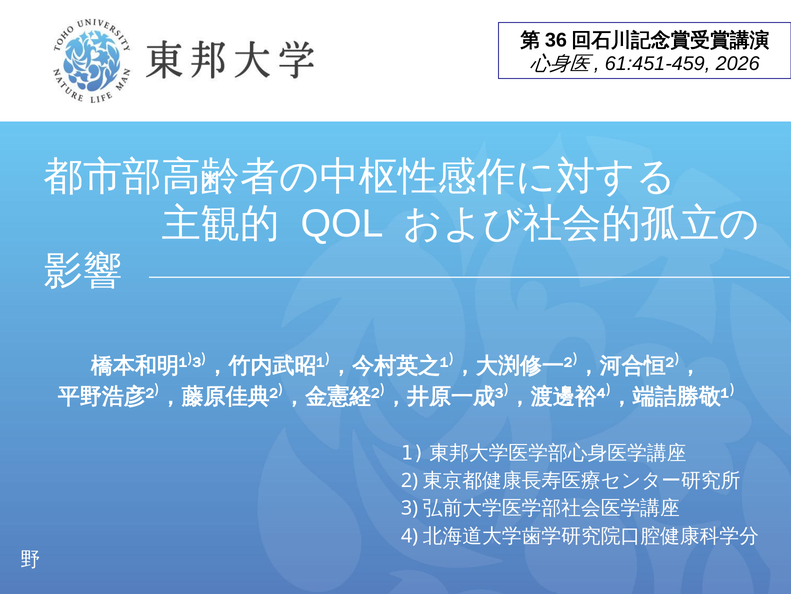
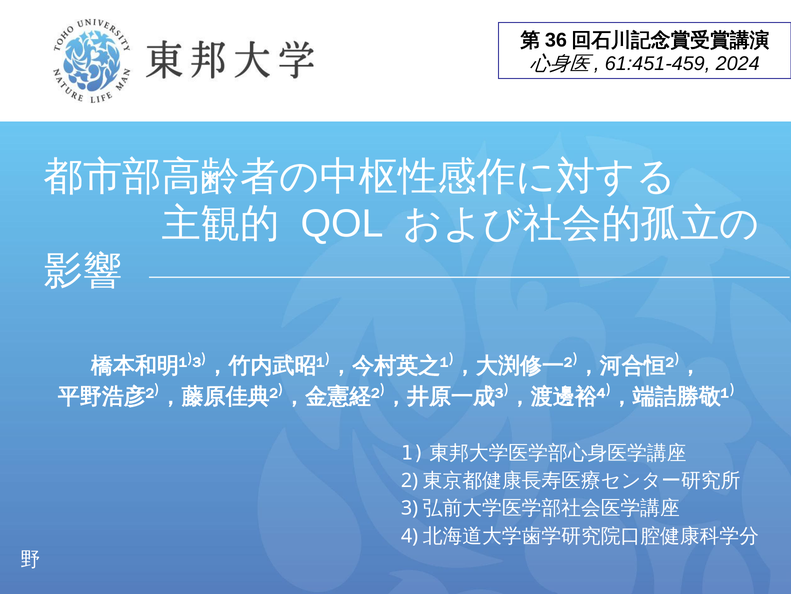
2026: 2026 -> 2024 (738, 64)
